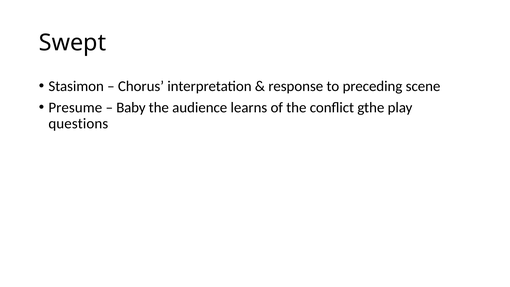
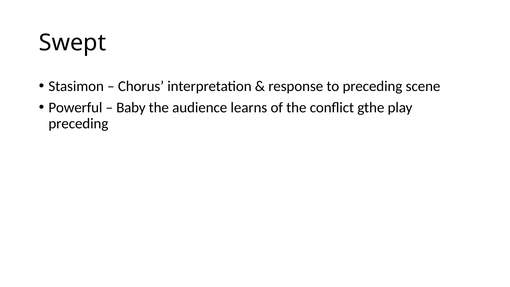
Presume: Presume -> Powerful (75, 108)
questions: questions -> preceding (78, 124)
